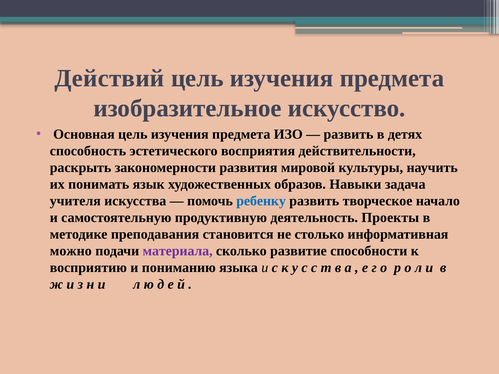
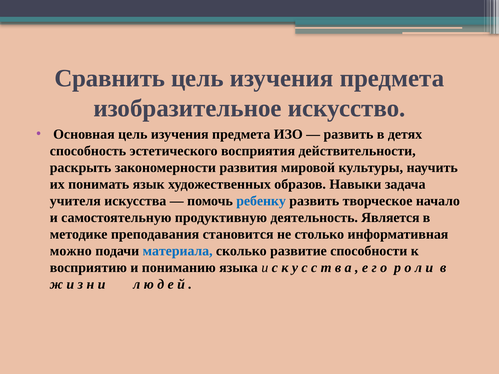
Действий: Действий -> Сравнить (110, 78)
Проекты: Проекты -> Является (390, 218)
материала colour: purple -> blue (178, 251)
